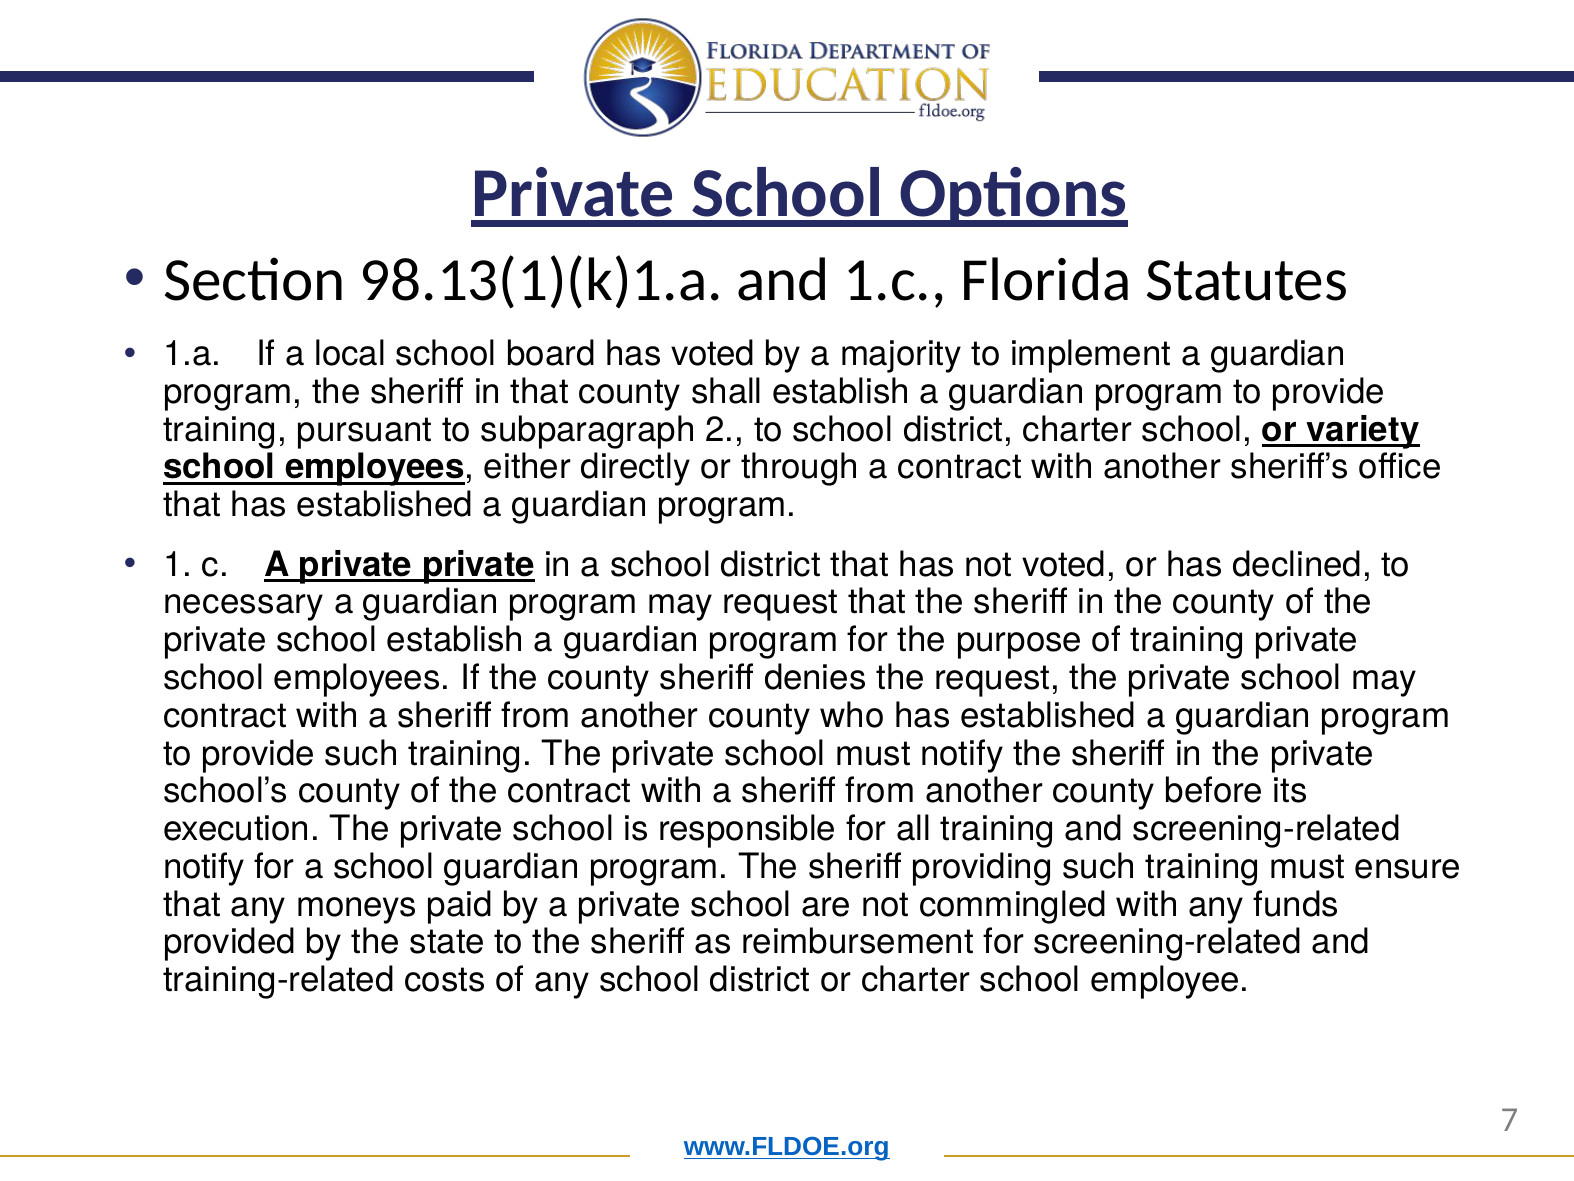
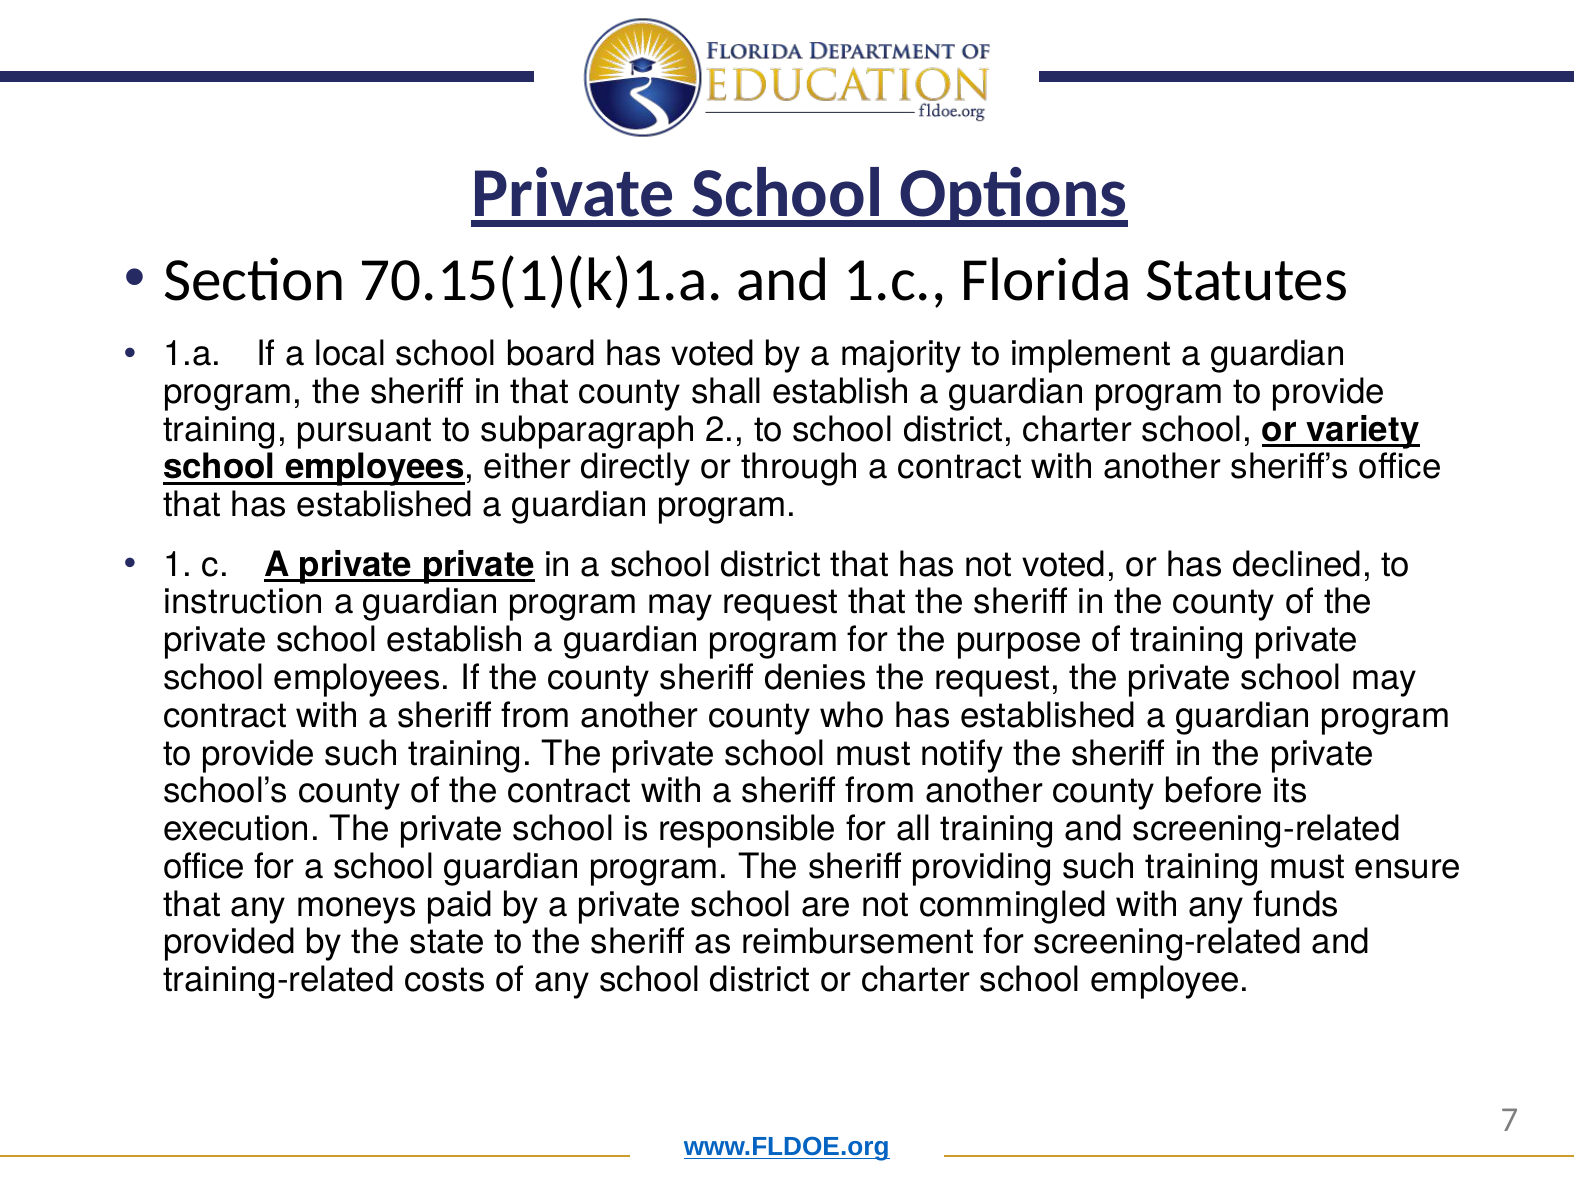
98.13(1)(k)1.a: 98.13(1)(k)1.a -> 70.15(1)(k)1.a (541, 280)
necessary: necessary -> instruction (244, 602)
notify: notify -> office (204, 866)
